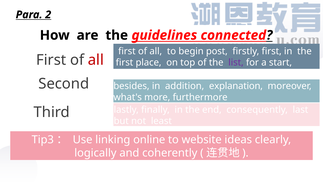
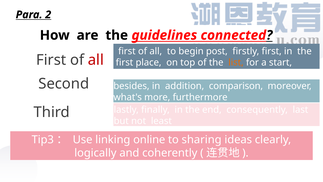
list colour: purple -> orange (236, 63)
explanation: explanation -> comparison (236, 86)
website: website -> sharing (202, 139)
